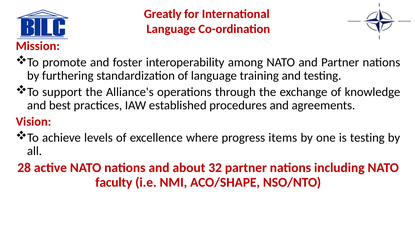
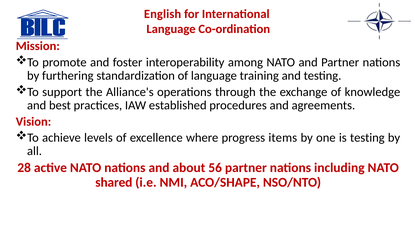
Greatly: Greatly -> English (163, 14)
32: 32 -> 56 (215, 168)
faculty: faculty -> shared (114, 182)
